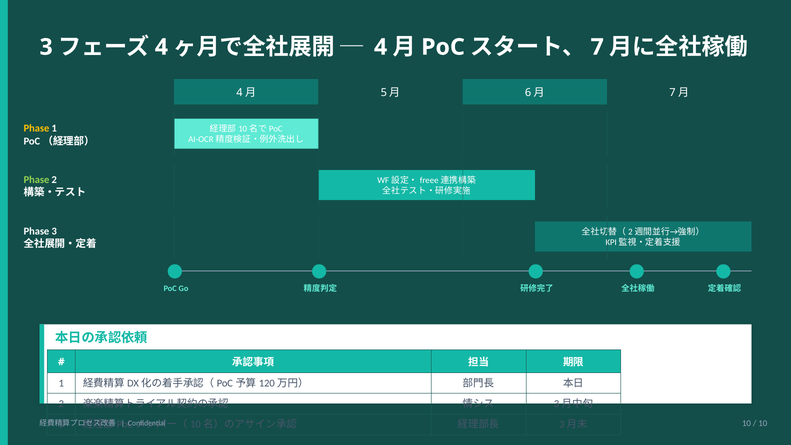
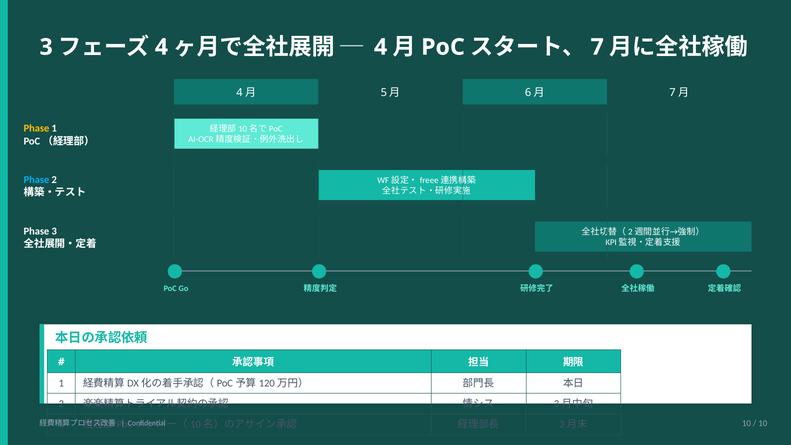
Phase colour: light green -> light blue (36, 180)
